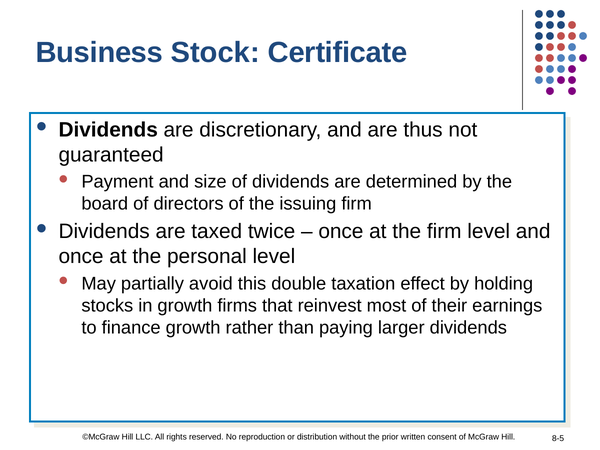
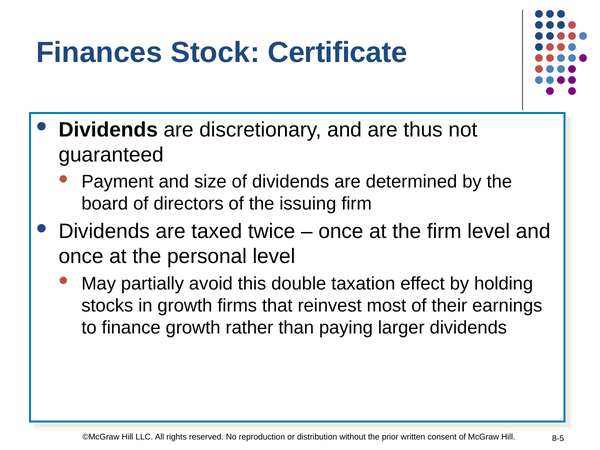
Business: Business -> Finances (99, 53)
